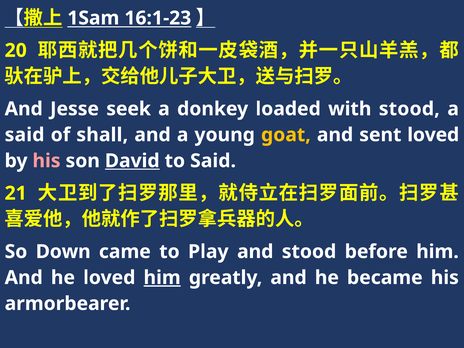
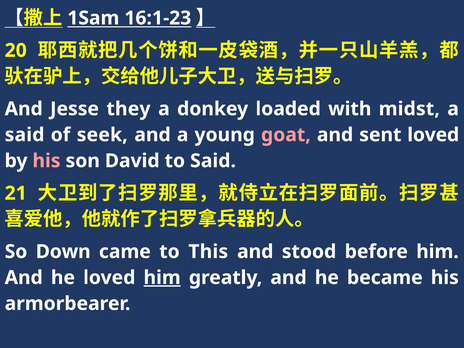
seek: seek -> they (128, 109)
with stood: stood -> midst (409, 109)
shall: shall -> seek (102, 135)
goat colour: yellow -> pink (286, 135)
David underline: present -> none (132, 161)
Play: Play -> This (208, 252)
